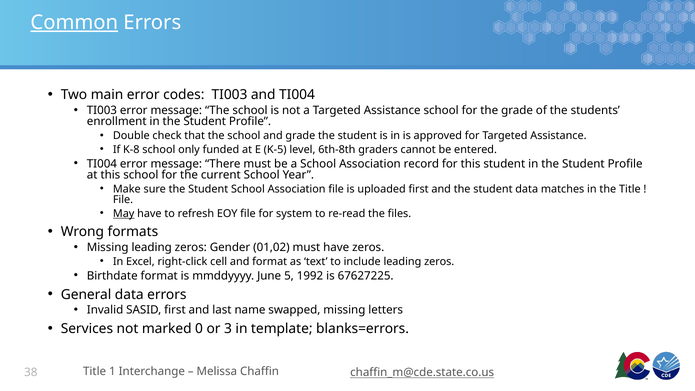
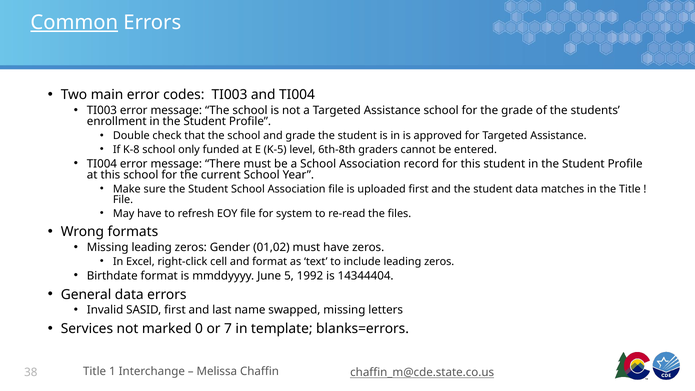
May underline: present -> none (124, 213)
67627225: 67627225 -> 14344404 (366, 276)
3: 3 -> 7 (228, 329)
